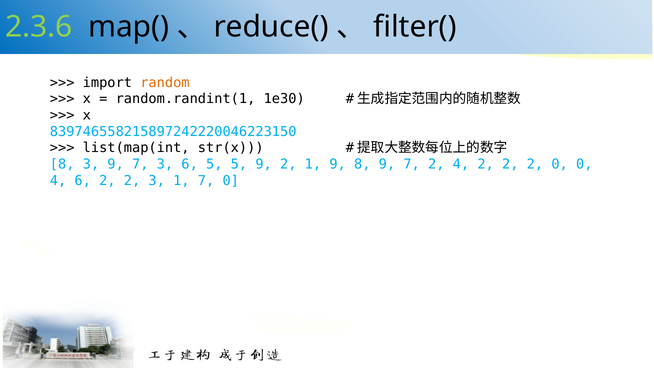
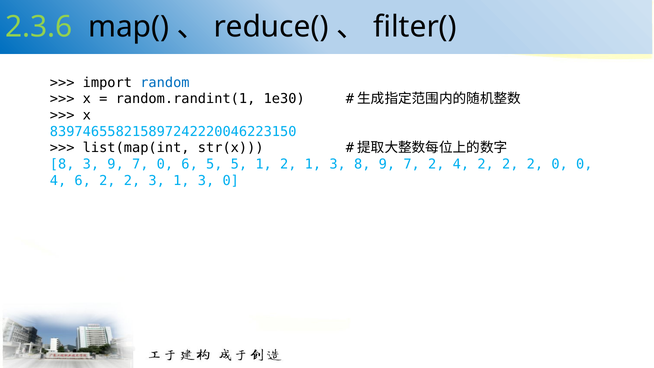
random colour: orange -> blue (165, 82)
7 3: 3 -> 0 (165, 164)
5 9: 9 -> 1 (264, 164)
2 1 9: 9 -> 3 (338, 164)
3 1 7: 7 -> 3 (206, 181)
